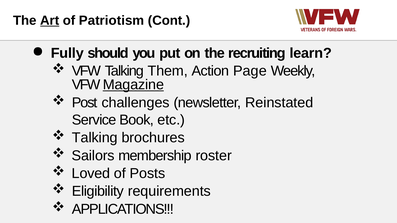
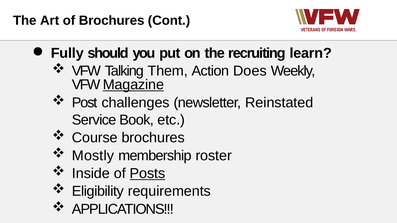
Art underline: present -> none (50, 20)
of Patriotism: Patriotism -> Brochures (112, 20)
Page: Page -> Does (250, 71)
Talking: Talking -> Course (95, 138)
Sailors: Sailors -> Mostly (93, 156)
Loved: Loved -> Inside (91, 174)
Posts underline: none -> present (147, 174)
